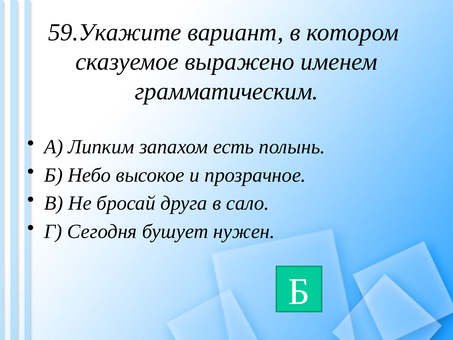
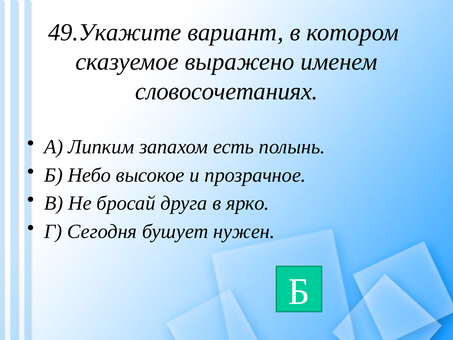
59.Укажите: 59.Укажите -> 49.Укажите (115, 32)
грамматическим: грамматическим -> словосочетаниях (227, 91)
сало: сало -> ярко (248, 203)
